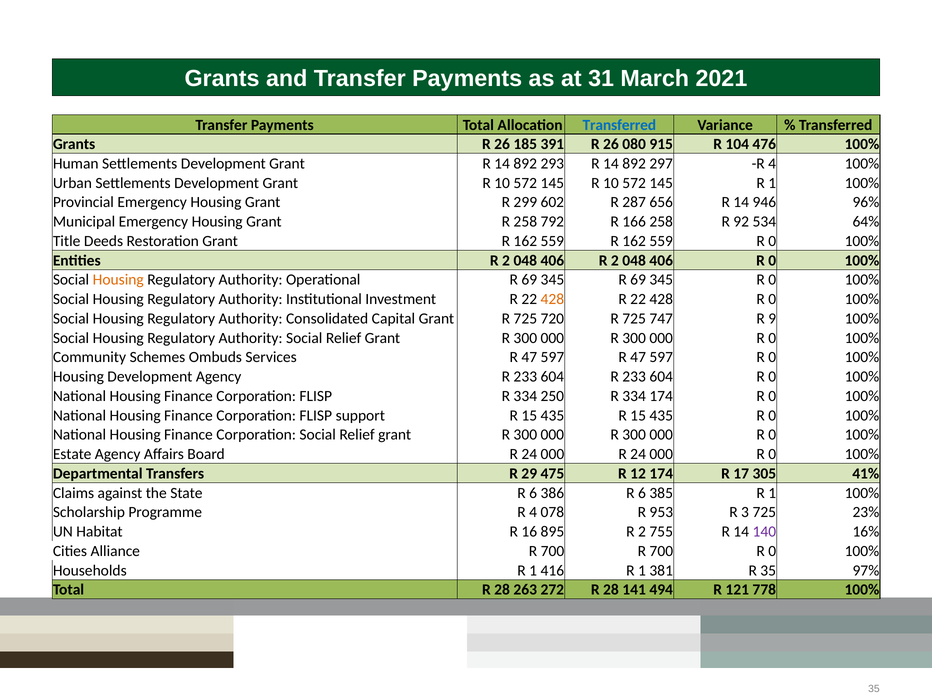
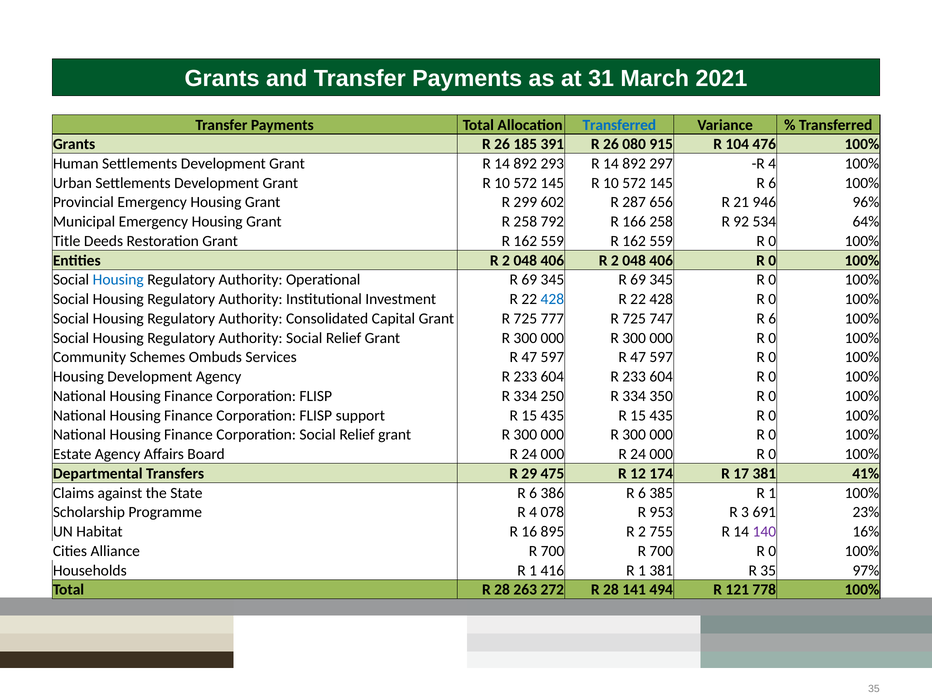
145 R 1: 1 -> 6 (772, 183)
656 R 14: 14 -> 21 (741, 202)
Housing colour: orange -> blue (118, 280)
428 colour: orange -> blue (552, 299)
720: 720 -> 777 (552, 319)
747 R 9: 9 -> 6 (772, 319)
334 174: 174 -> 350 (661, 396)
17 305: 305 -> 381 (764, 474)
3 725: 725 -> 691 (764, 512)
